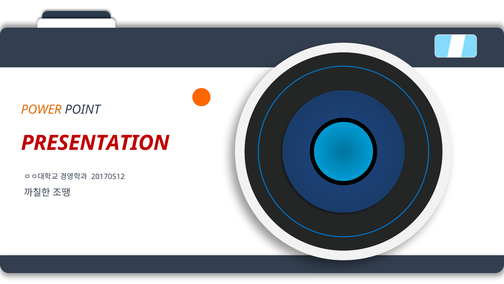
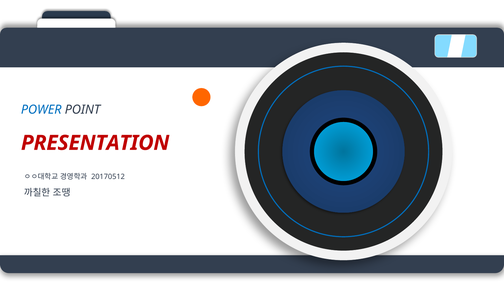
POWER colour: orange -> blue (41, 109)
